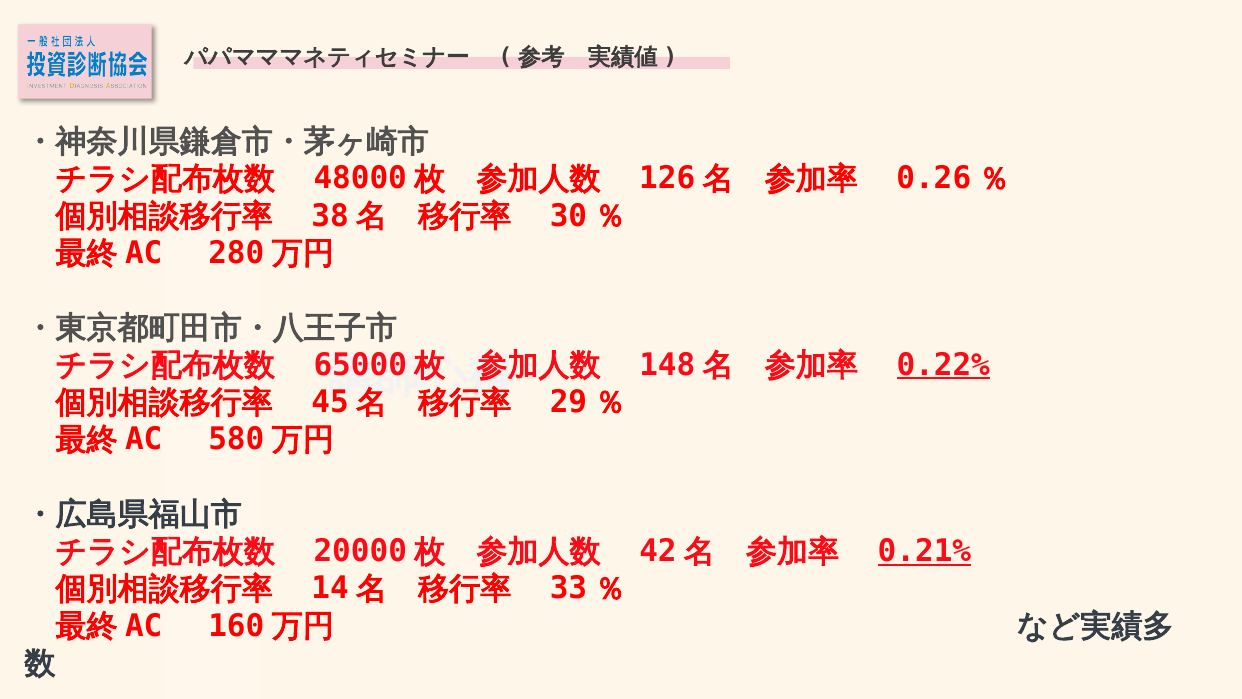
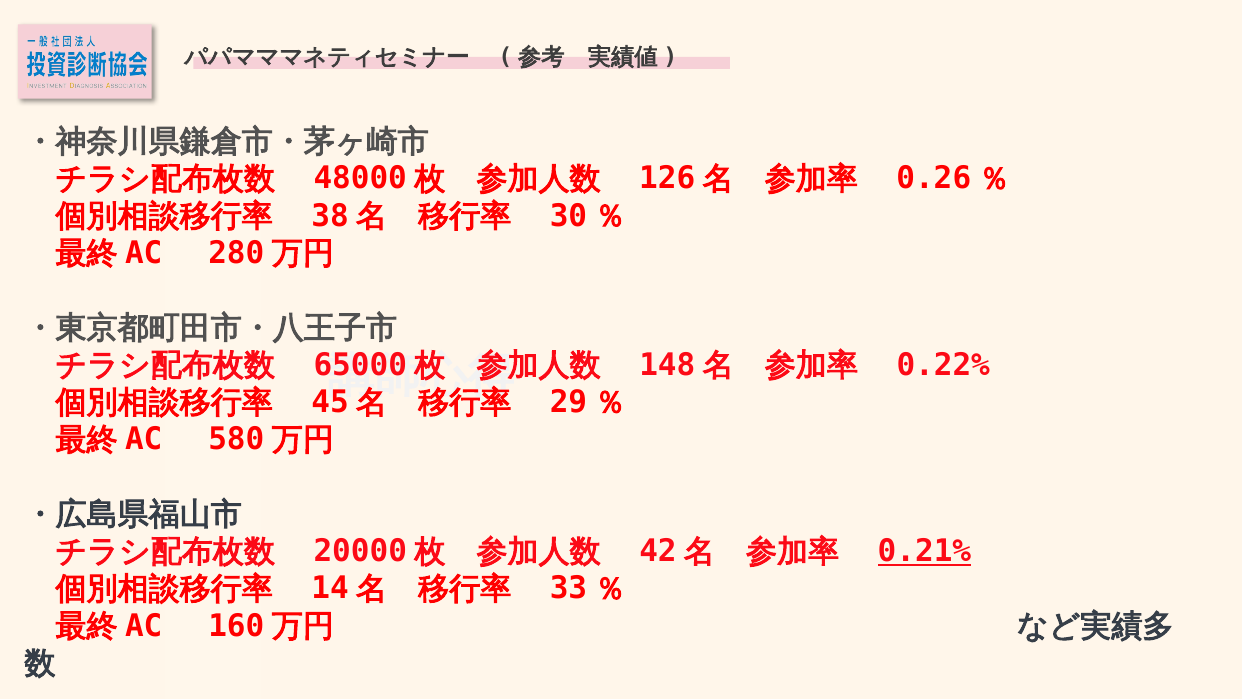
0.22% underline: present -> none (943, 365)
